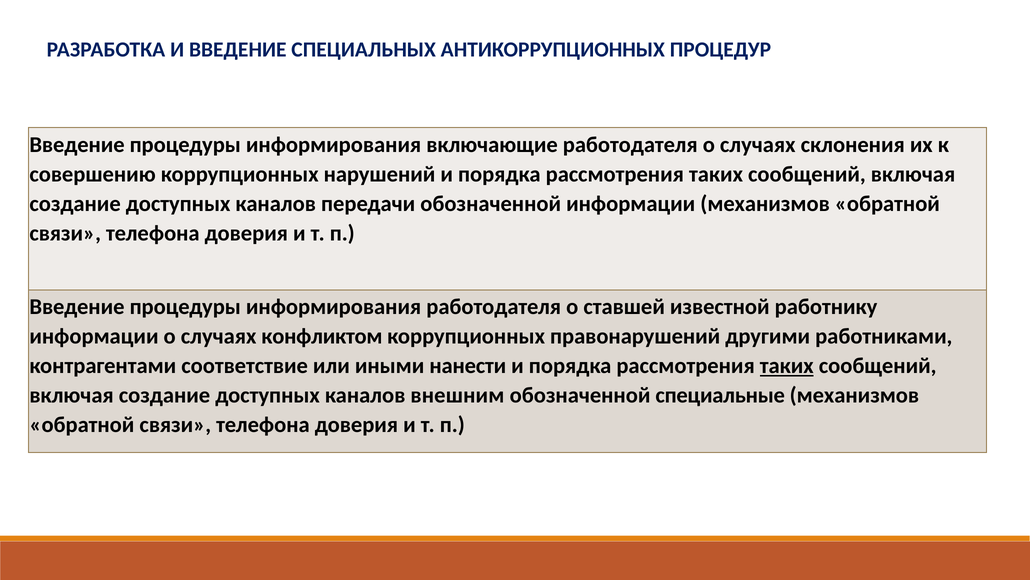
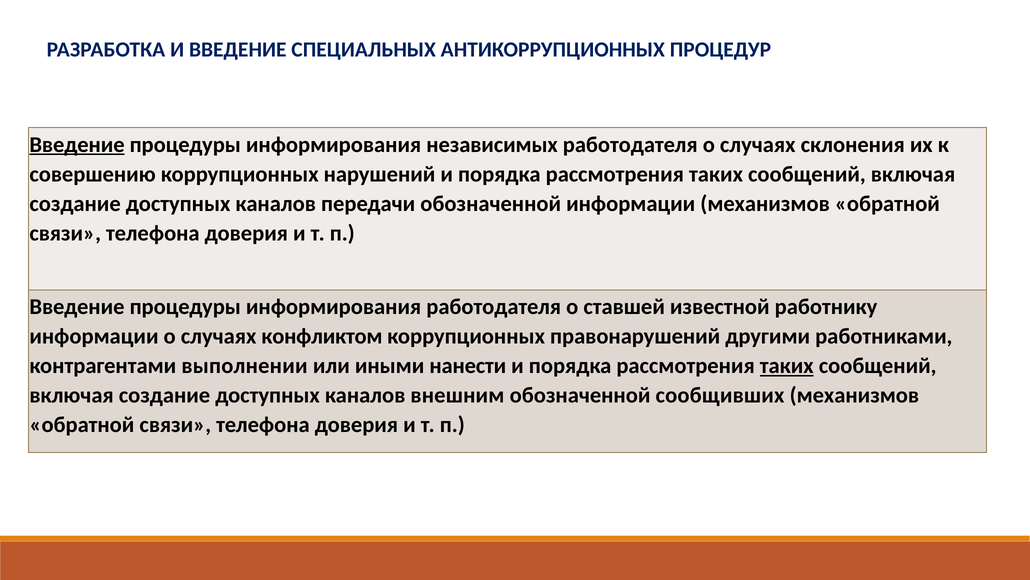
Введение underline: none -> present (77, 145)
включающие: включающие -> независимых (492, 145)
соответствие: соответствие -> выполнении (244, 366)
специальные: специальные -> сообщивших (720, 395)
